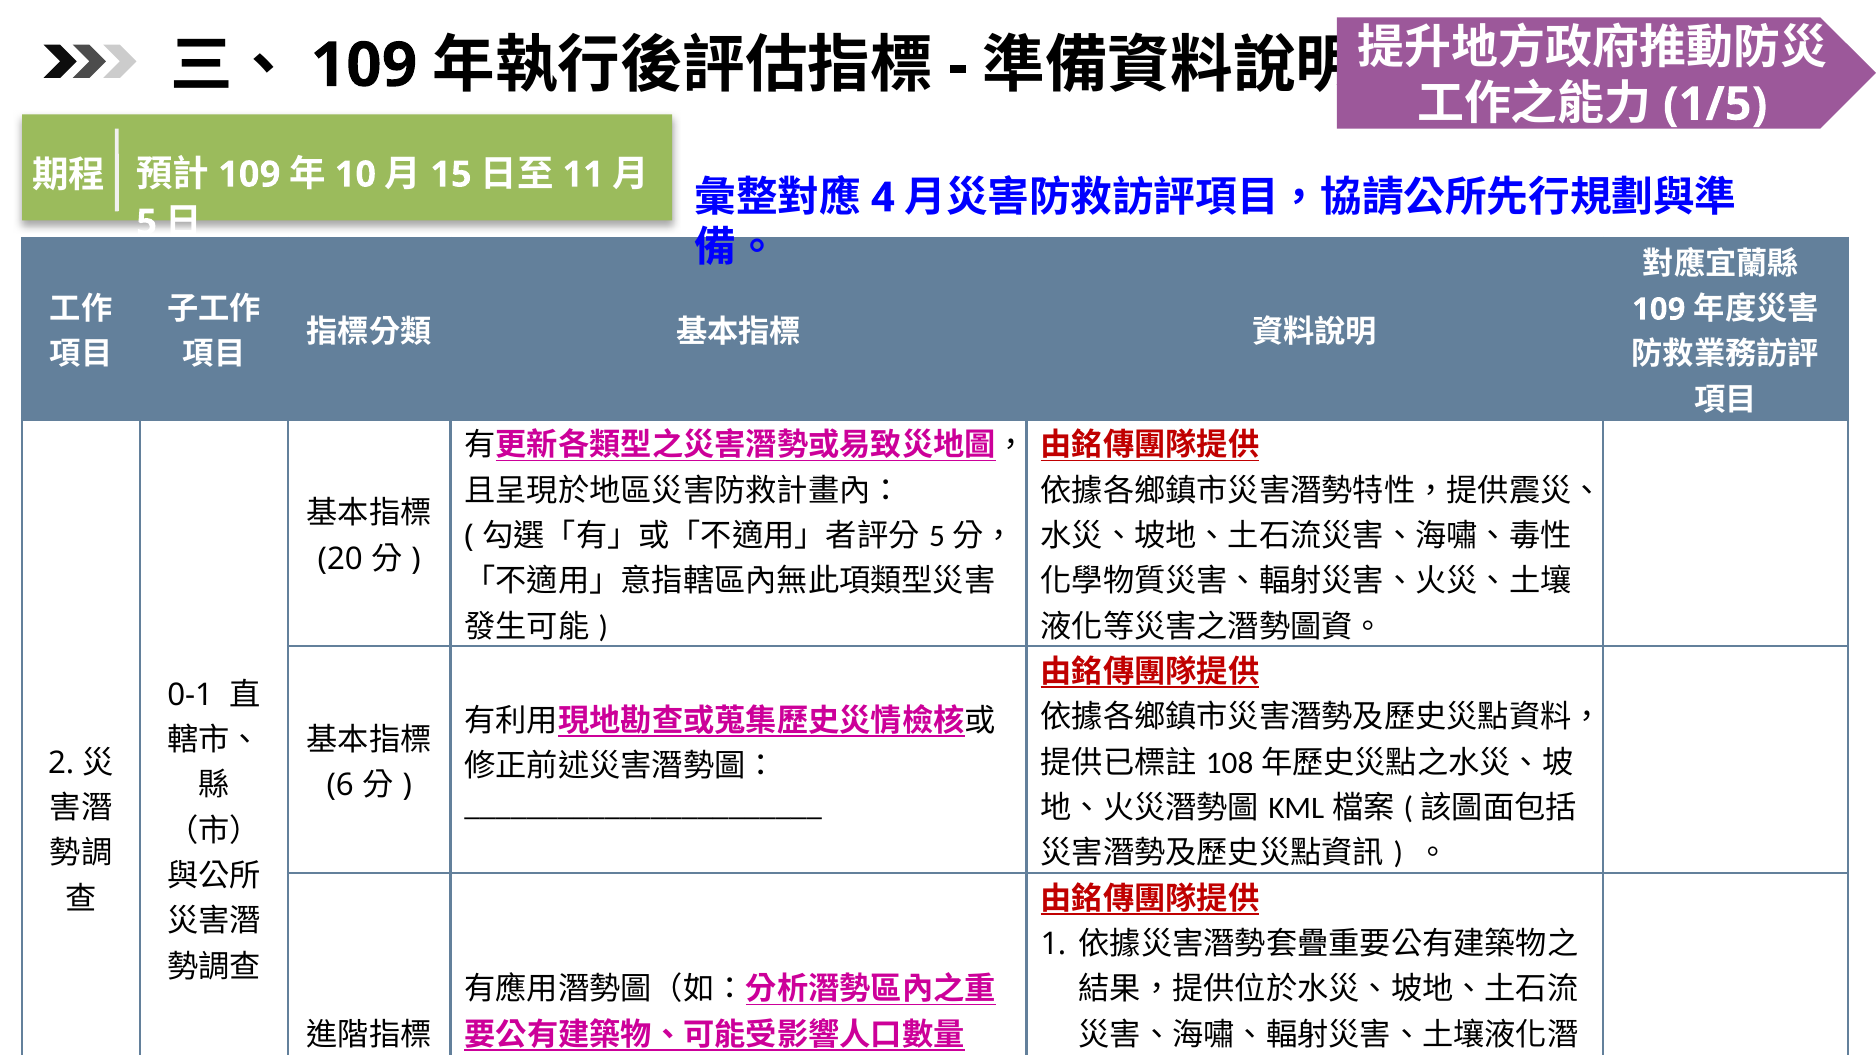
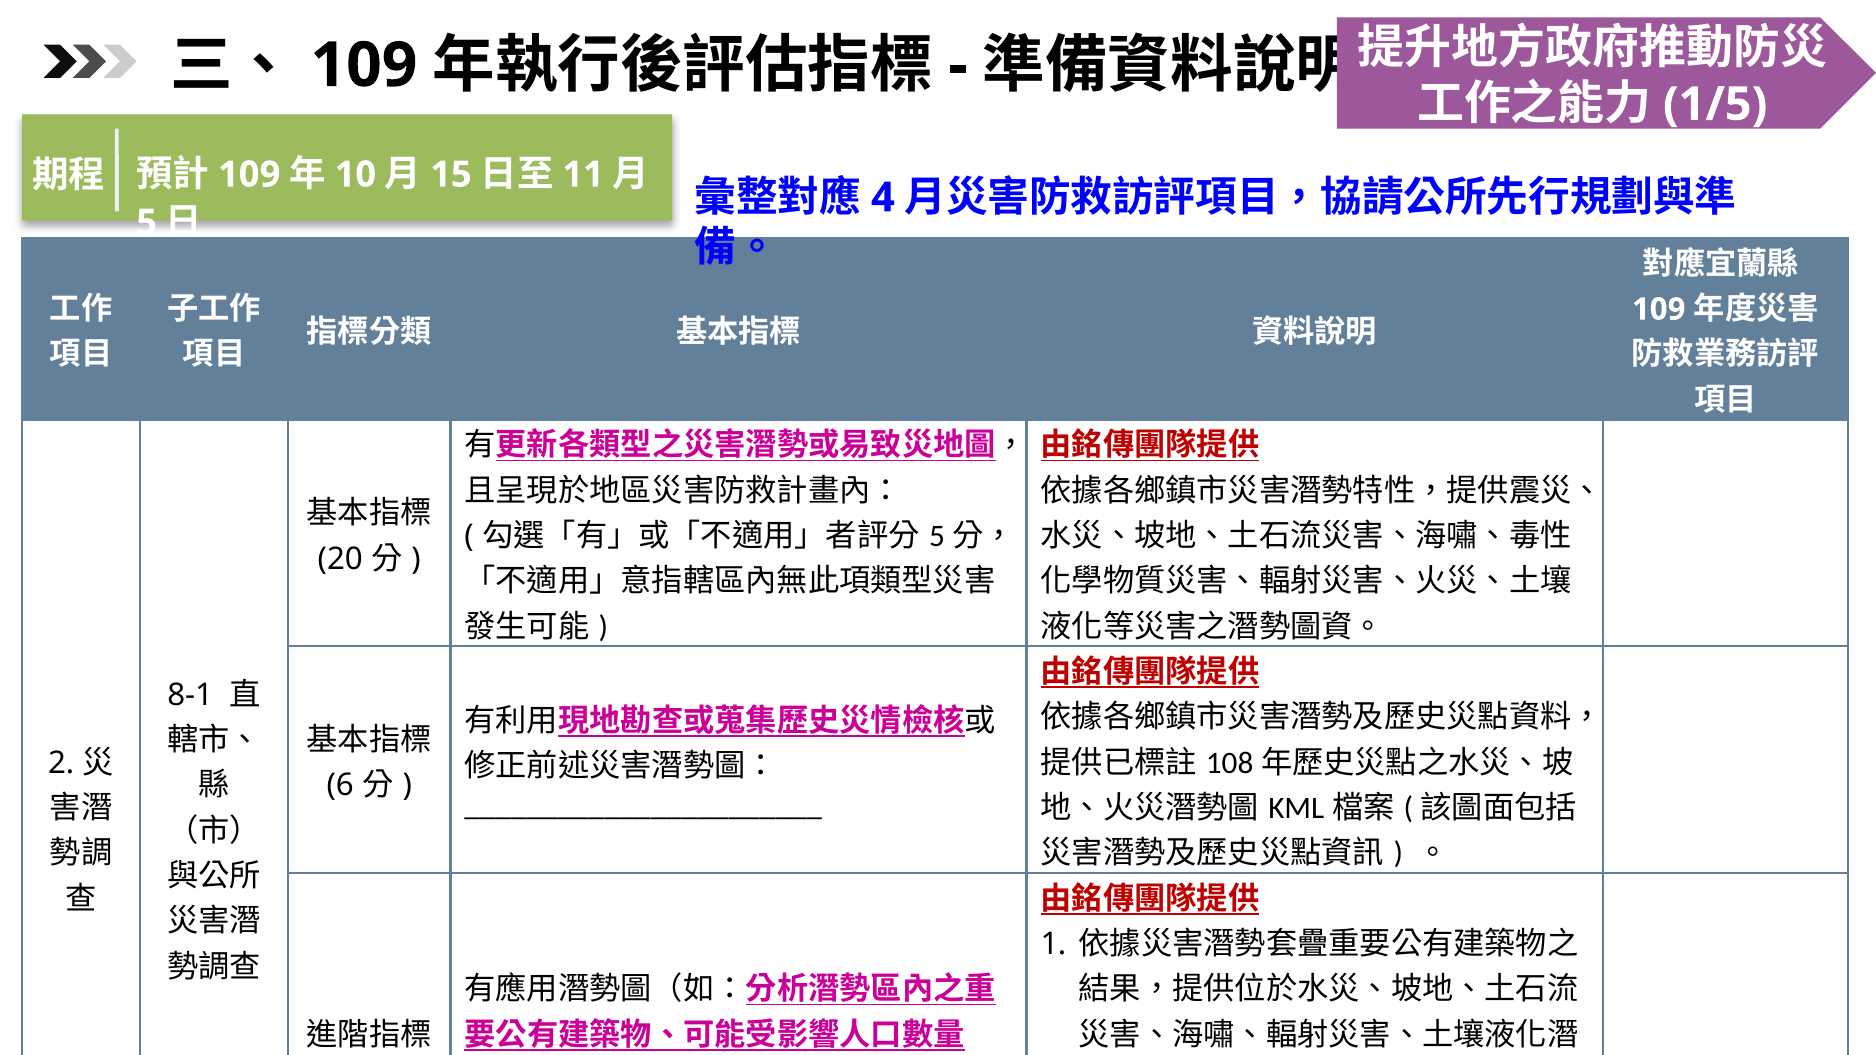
0-1: 0-1 -> 8-1 (190, 695)
